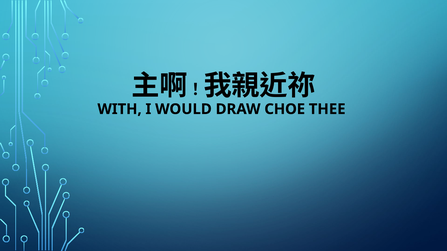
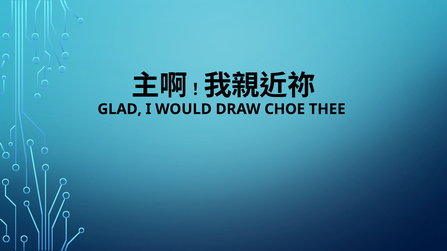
WITH: WITH -> GLAD (120, 109)
